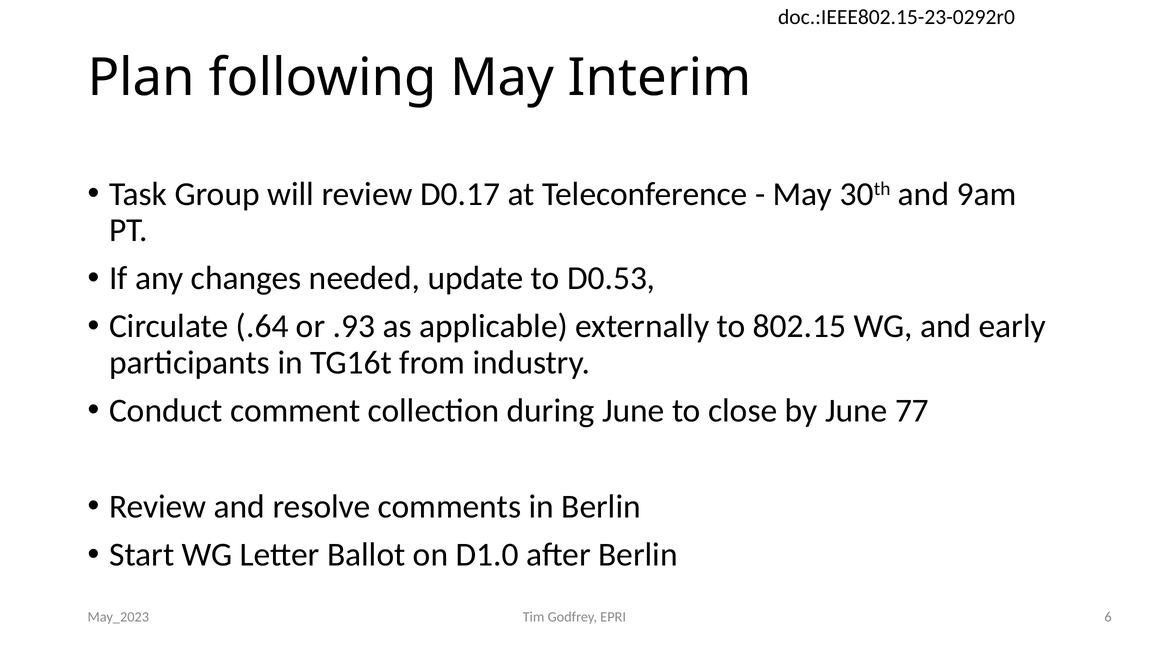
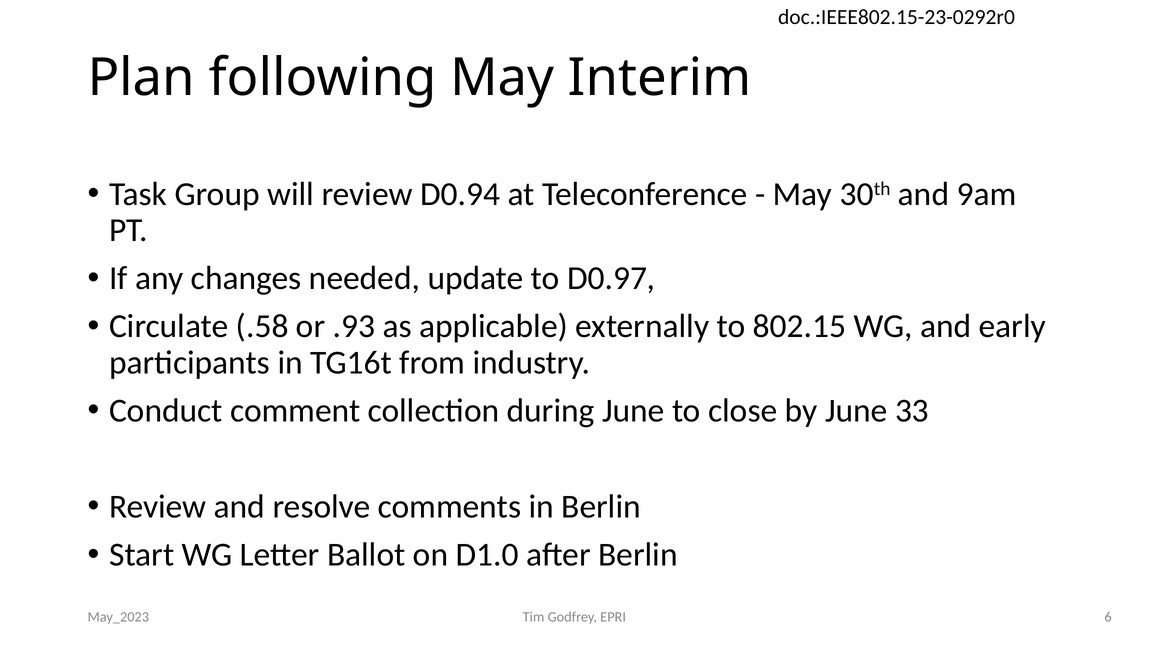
D0.17: D0.17 -> D0.94 (460, 194)
D0.53: D0.53 -> D0.97 (611, 278)
.64: .64 -> .58 (262, 327)
77: 77 -> 33 (912, 411)
